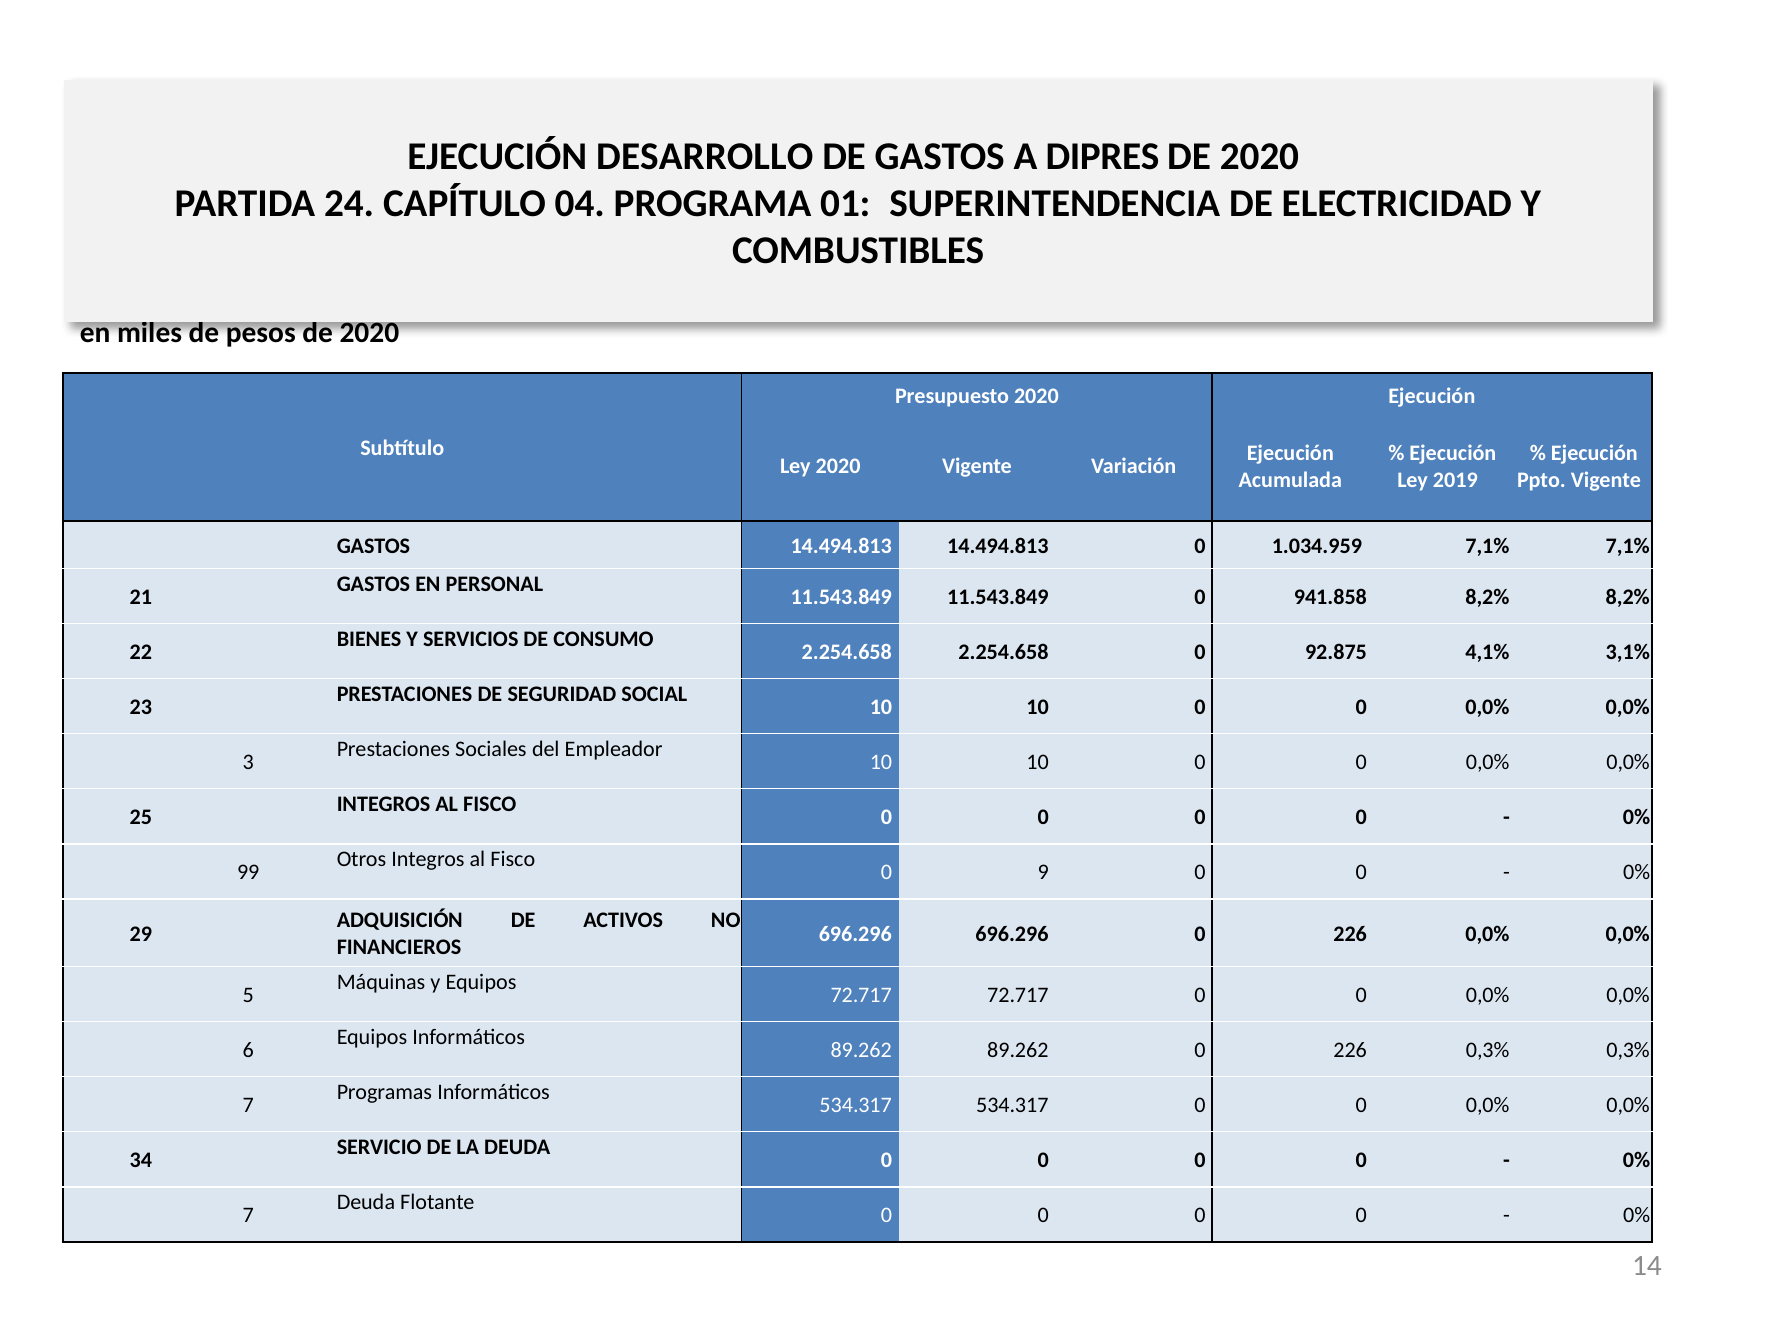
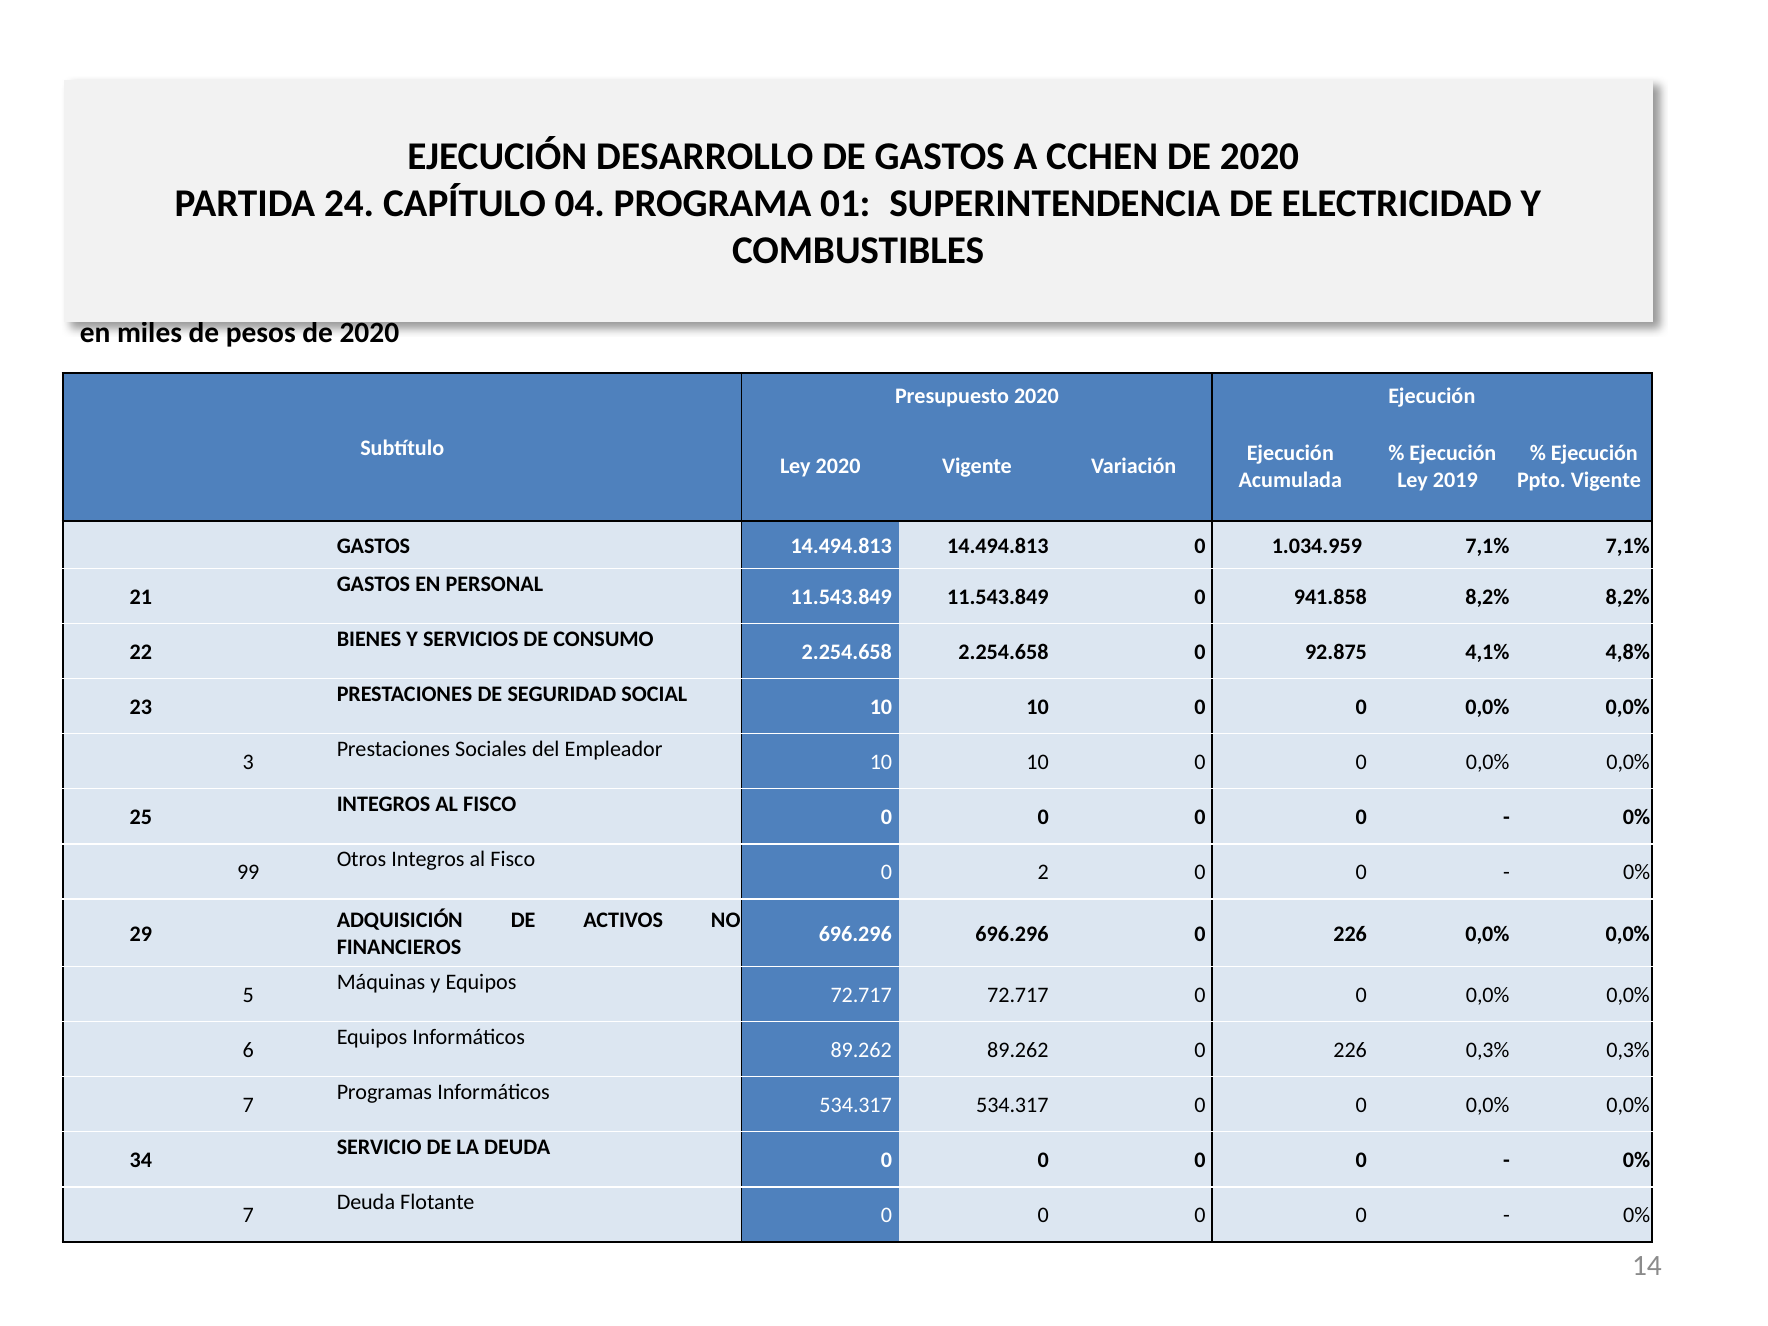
A DIPRES: DIPRES -> CCHEN (1102, 157)
3,1%: 3,1% -> 4,8% (1628, 652)
9: 9 -> 2 (1043, 873)
